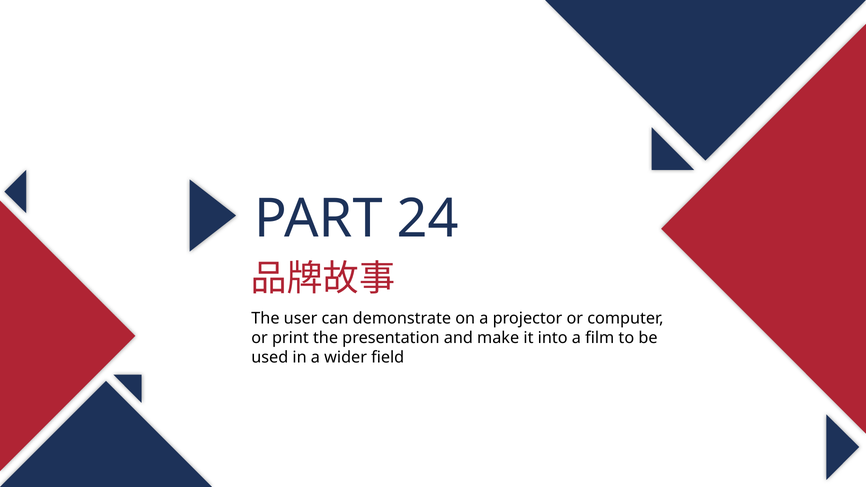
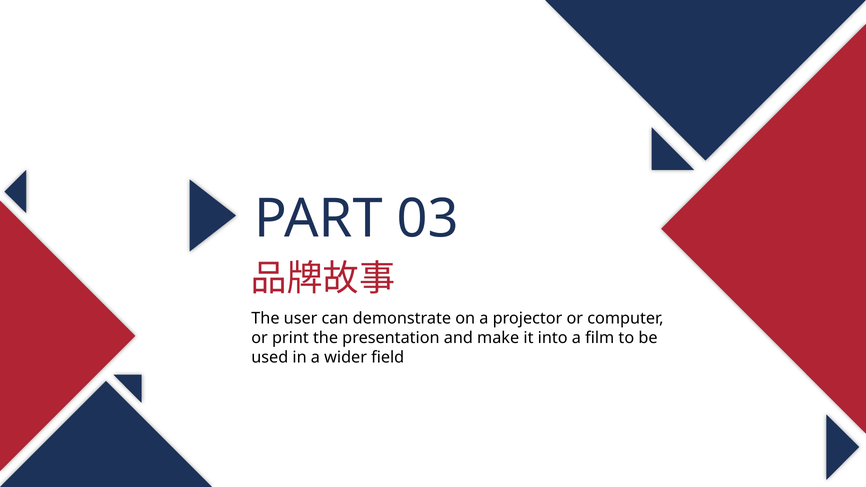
24: 24 -> 03 (428, 219)
